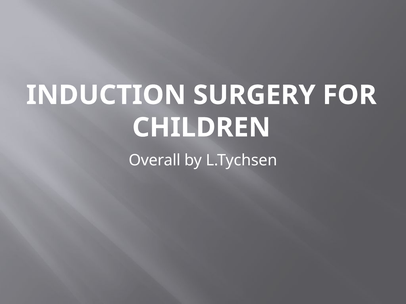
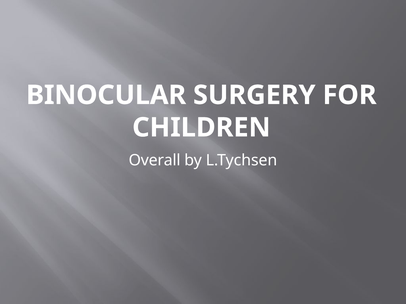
INDUCTION: INDUCTION -> BINOCULAR (106, 95)
